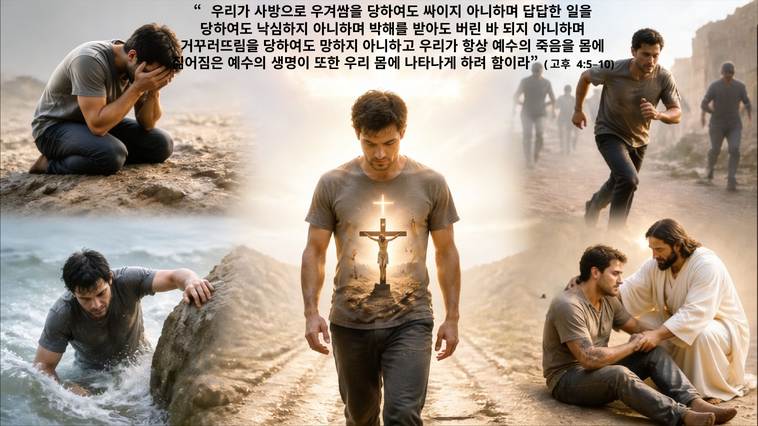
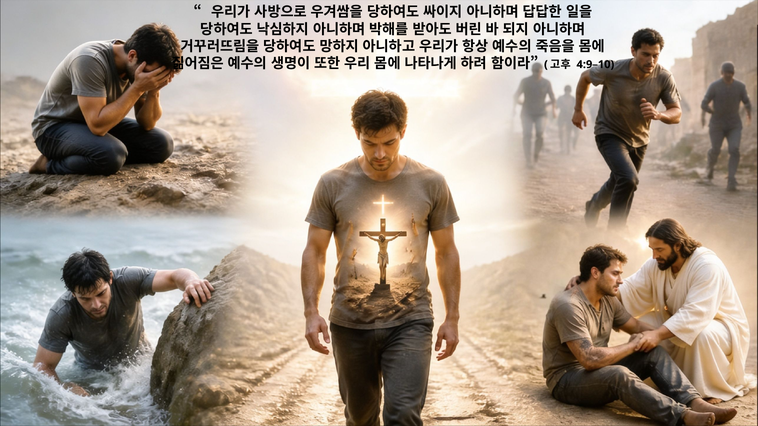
4:5–10: 4:5–10 -> 4:9–10 (595, 65)
